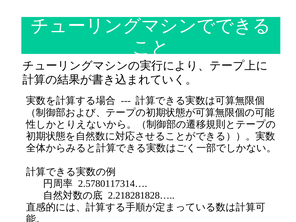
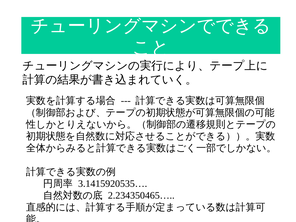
2.5780117314…: 2.5780117314… -> 3.1415920535… (113, 184)
2.218281828…: 2.218281828… -> 2.234350465… (141, 195)
